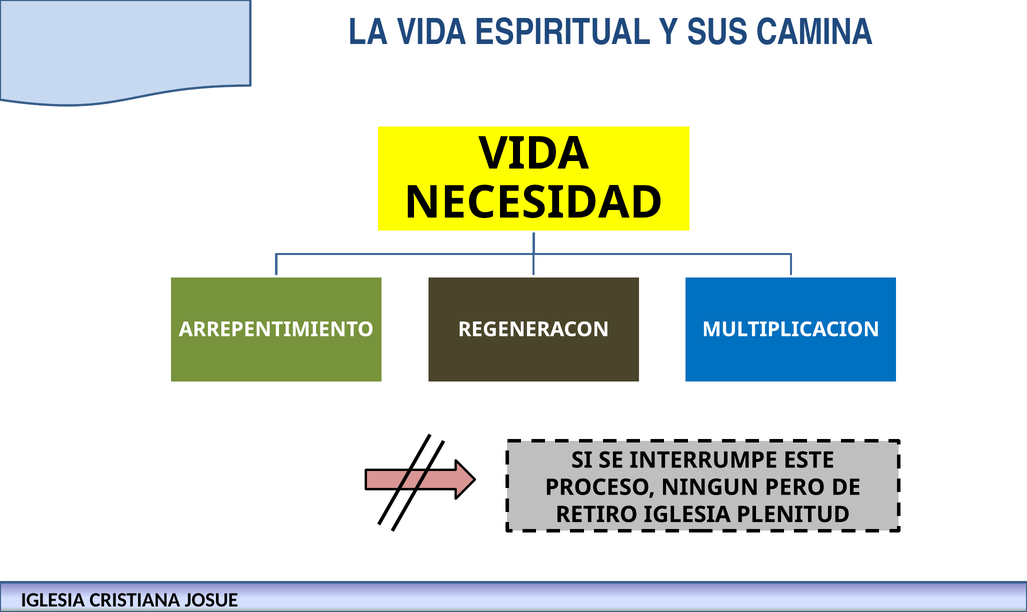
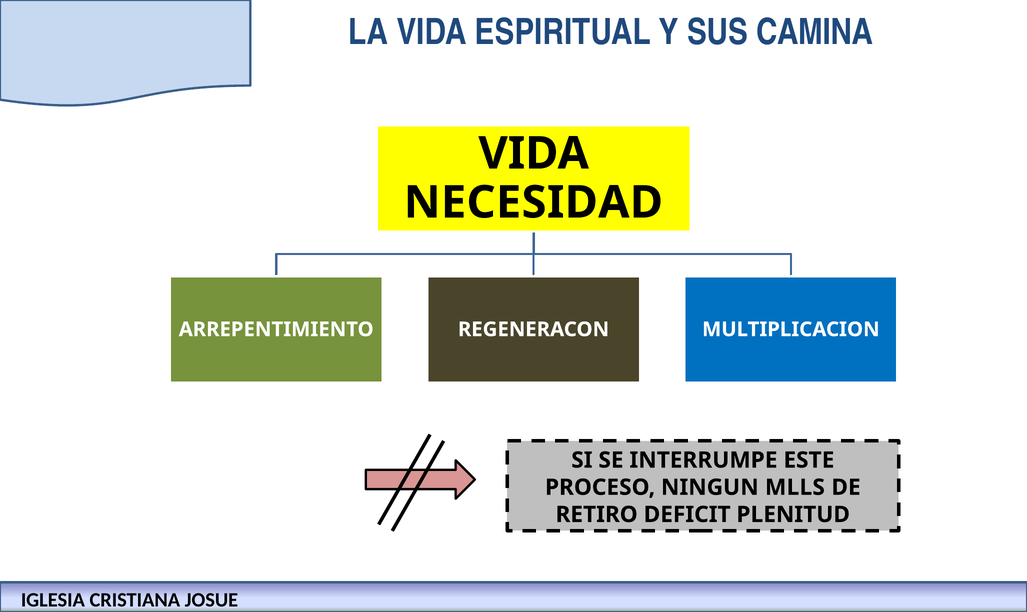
PERO: PERO -> MLLS (795, 487)
RETIRO IGLESIA: IGLESIA -> DEFICIT (687, 514)
